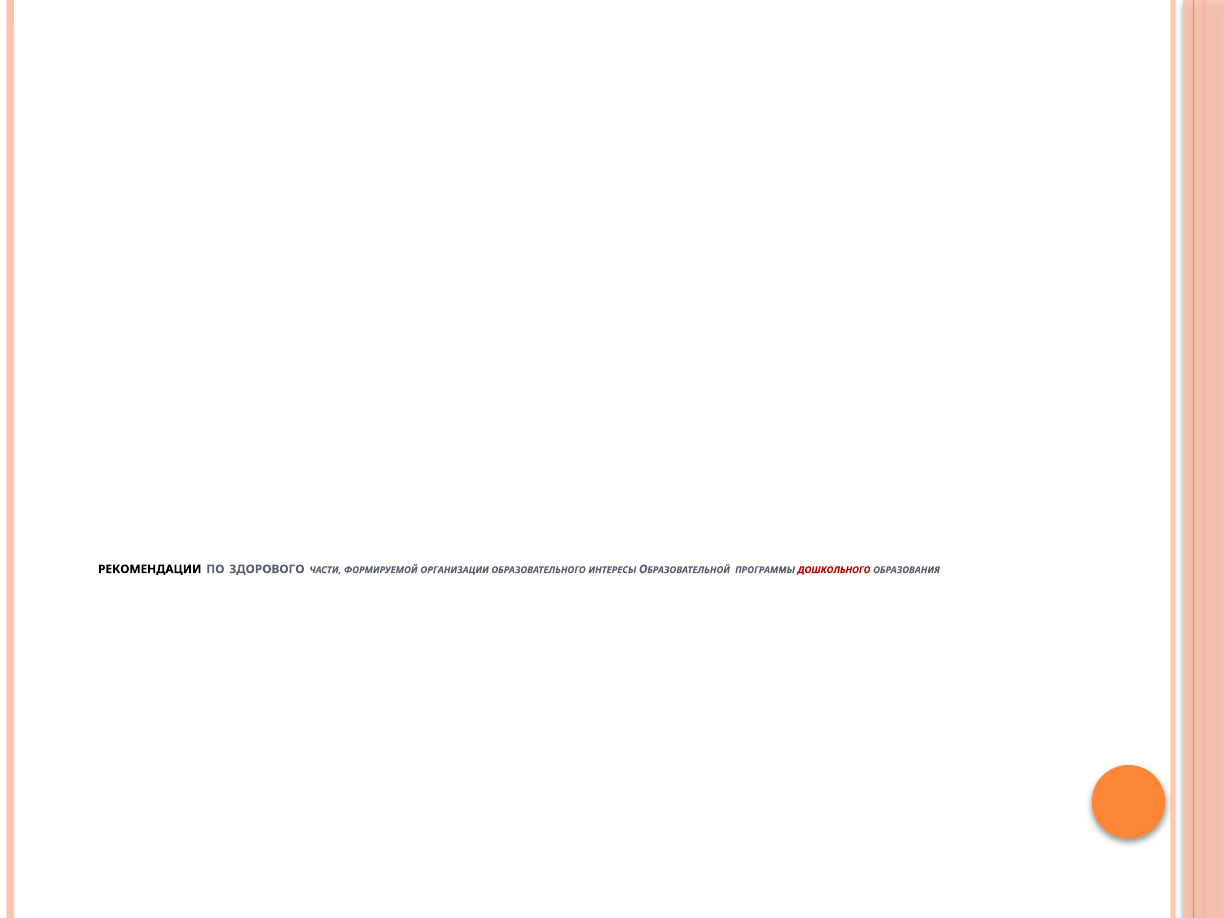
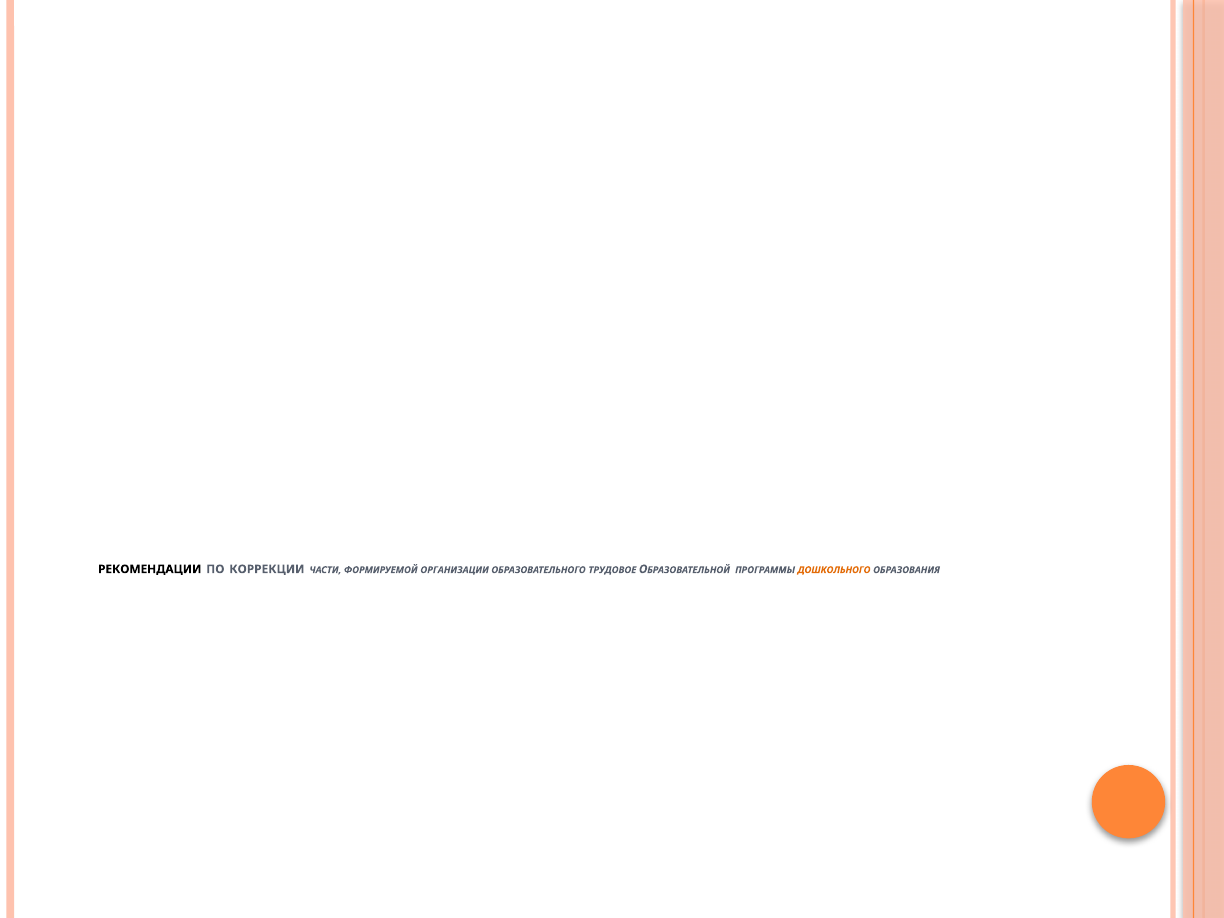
ЗДОРОВОГО: ЗДОРОВОГО -> КОРРЕКЦИИ (267, 569)
ИНТЕРЕСЫ: ИНТЕРЕСЫ -> ТРУДОВОЕ (612, 570)
ДОШКОЛЬНОГО colour: red -> orange (834, 570)
